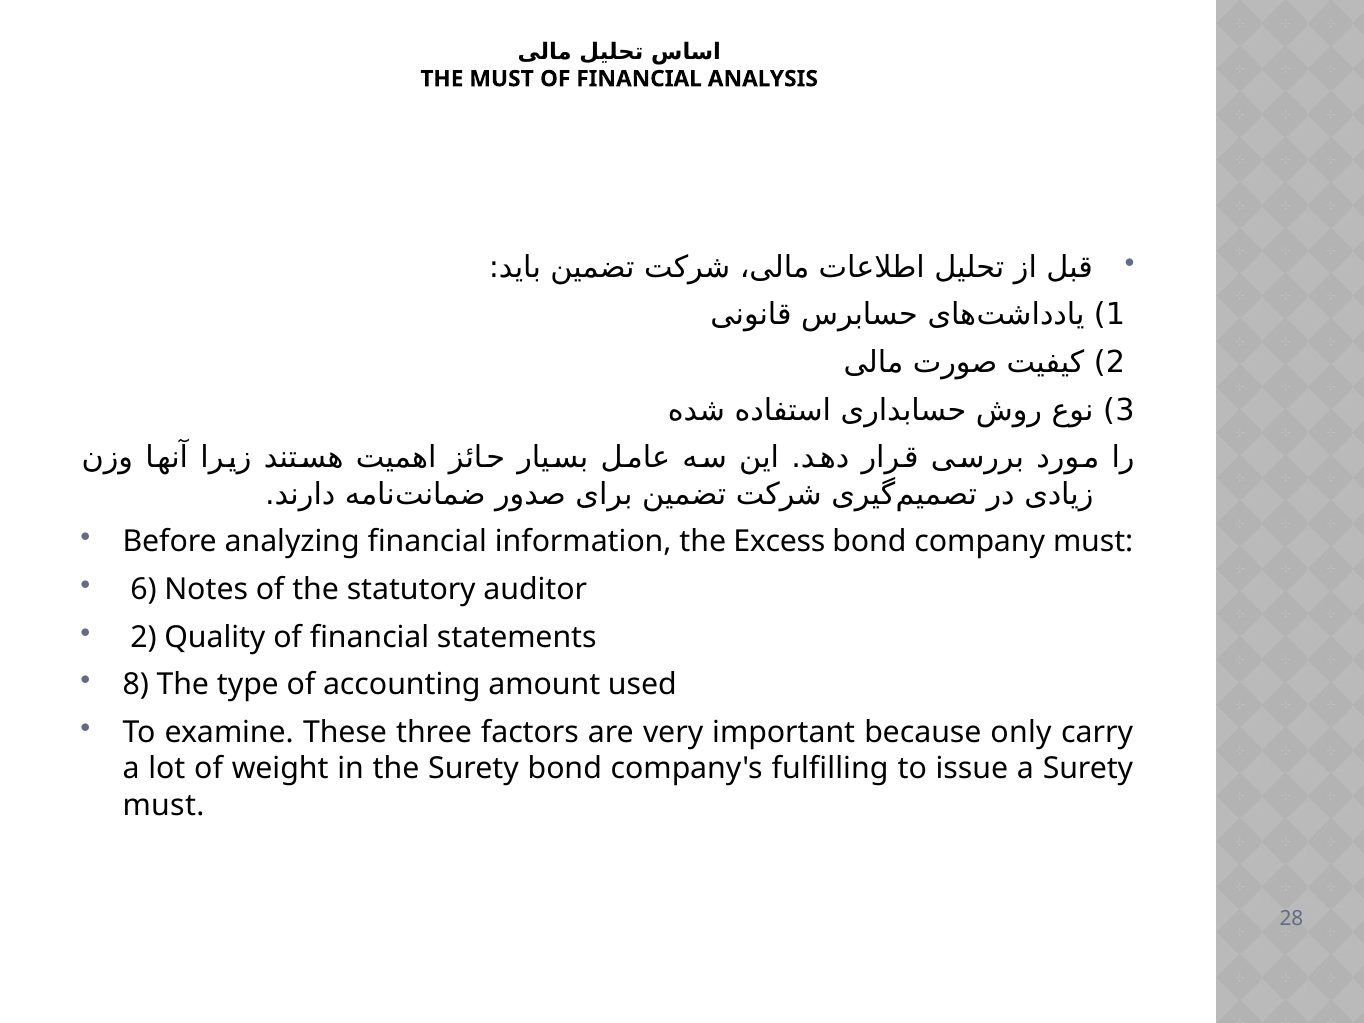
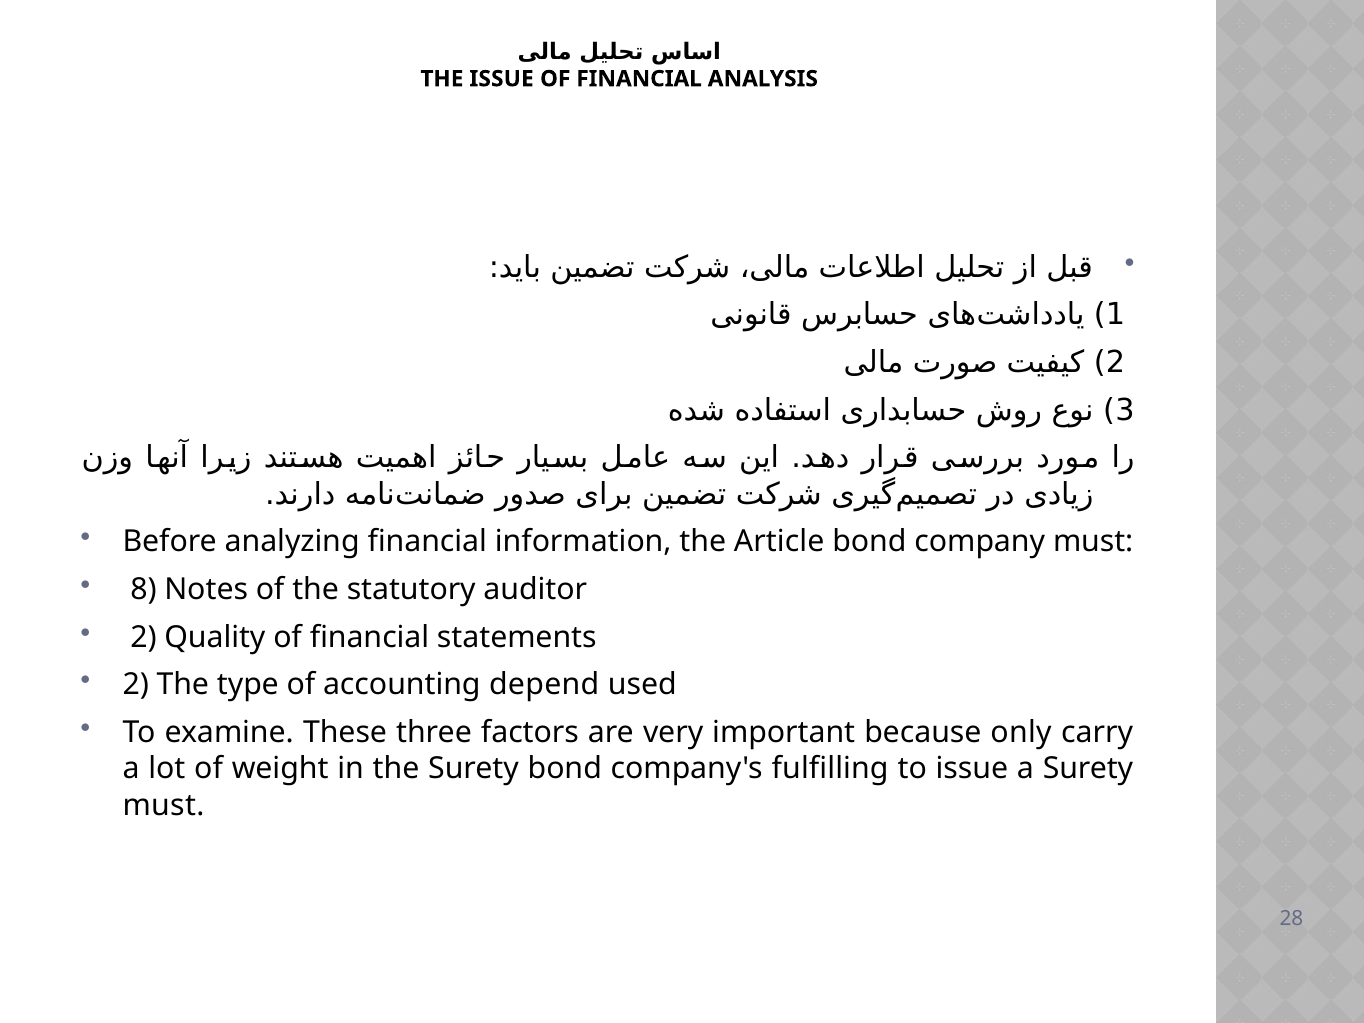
THE MUST: MUST -> ISSUE (502, 79)
Excess: Excess -> Article (779, 542)
6: 6 -> 8 (143, 589)
8: 8 -> 2 (136, 685)
amount: amount -> depend (544, 685)
